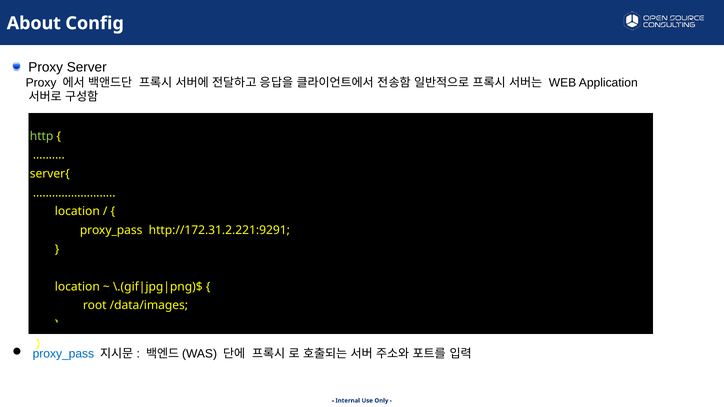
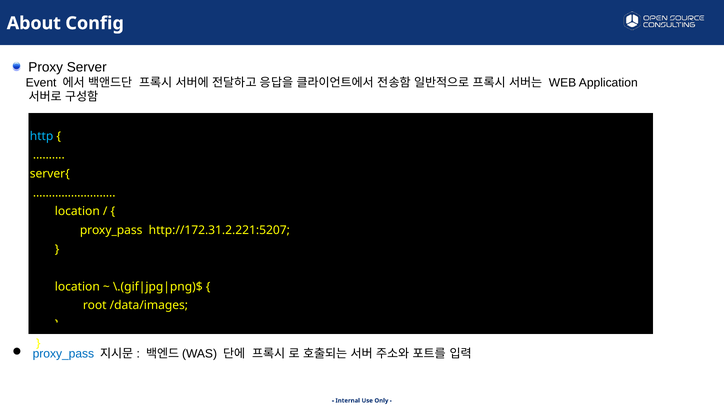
Proxy: Proxy -> Event (41, 83)
http colour: light green -> light blue (42, 136)
http://172.31.2.221:9291: http://172.31.2.221:9291 -> http://172.31.2.221:5207 (219, 230)
